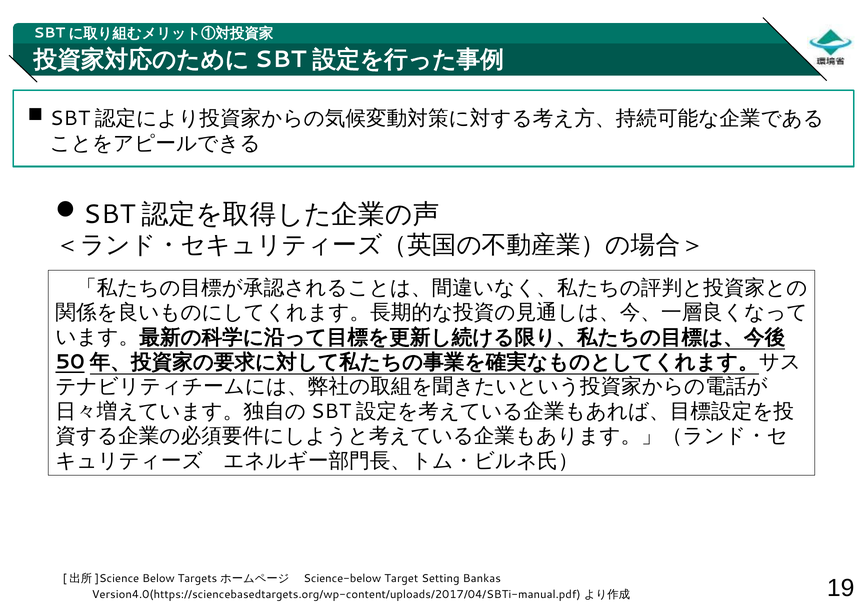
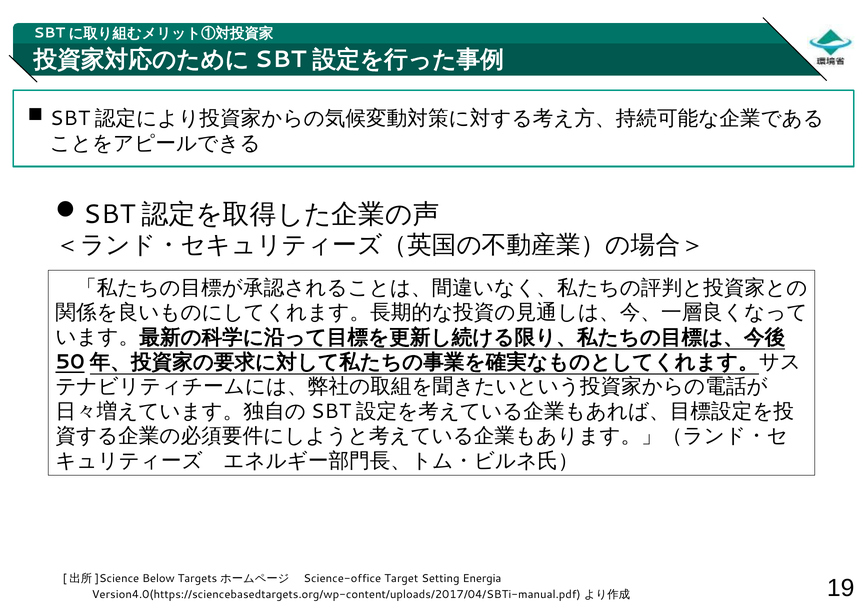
Science-below: Science-below -> Science-office (342, 578)
Bankas: Bankas -> Energia (482, 578)
